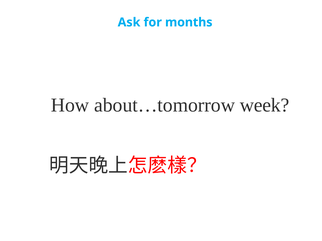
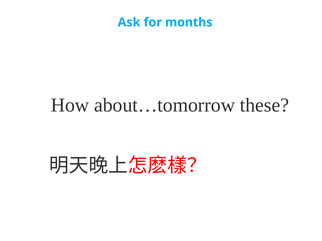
week: week -> these (265, 105)
